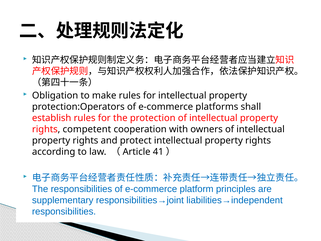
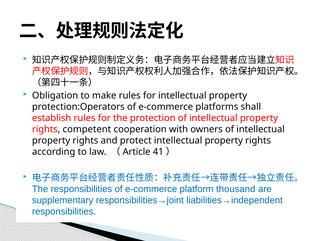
principles: principles -> thousand (236, 189)
